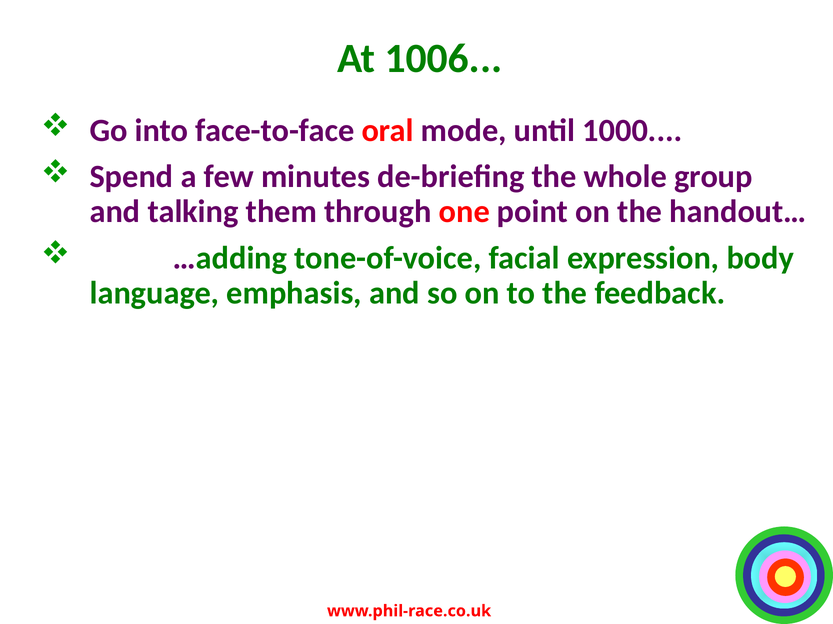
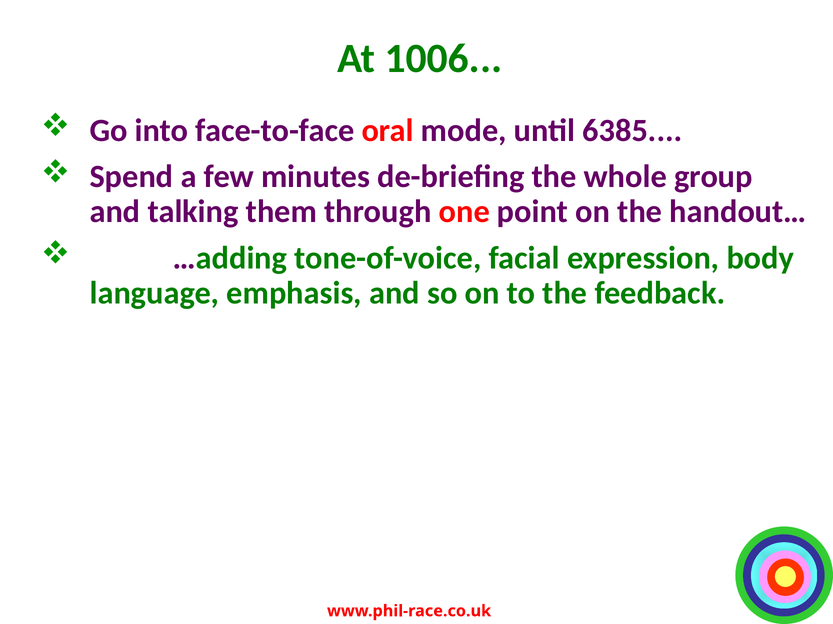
1000: 1000 -> 6385 (633, 131)
